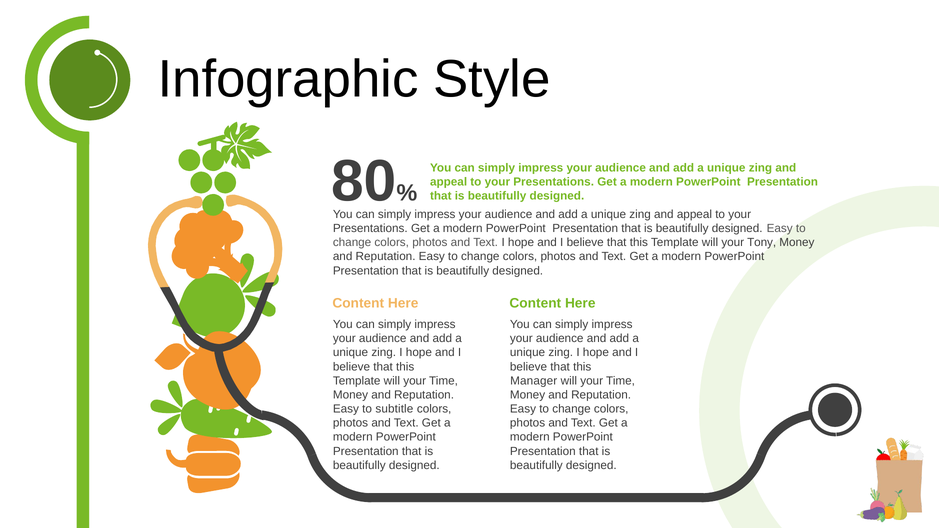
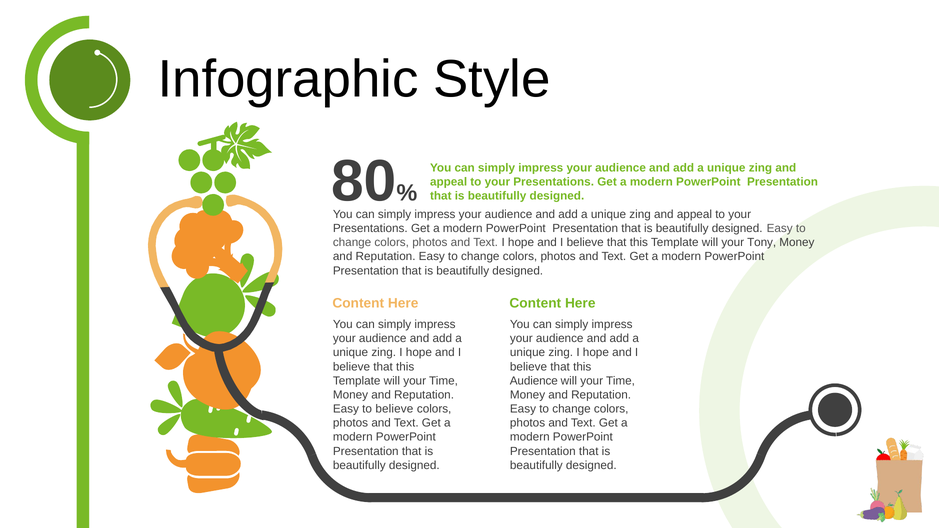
Manager: Manager -> Audience (534, 381)
to subtitle: subtitle -> believe (394, 409)
